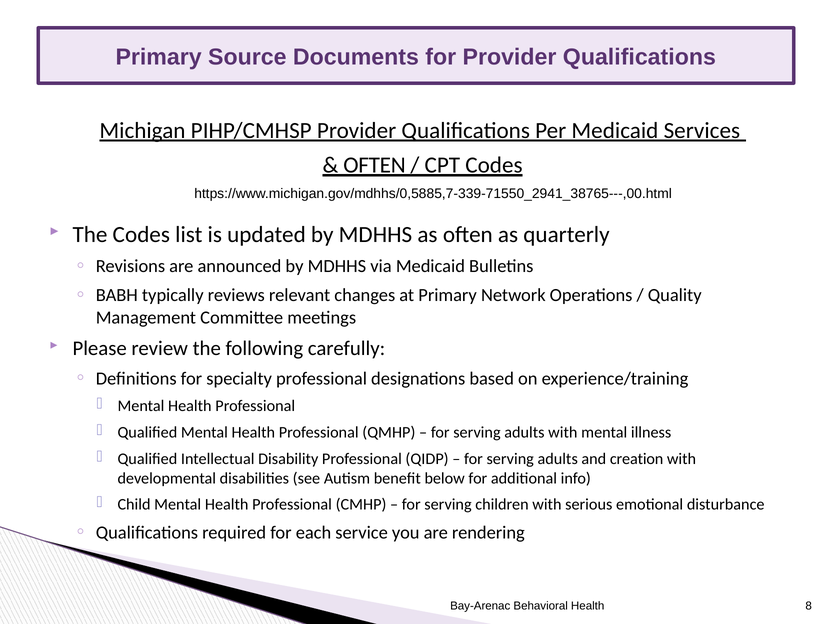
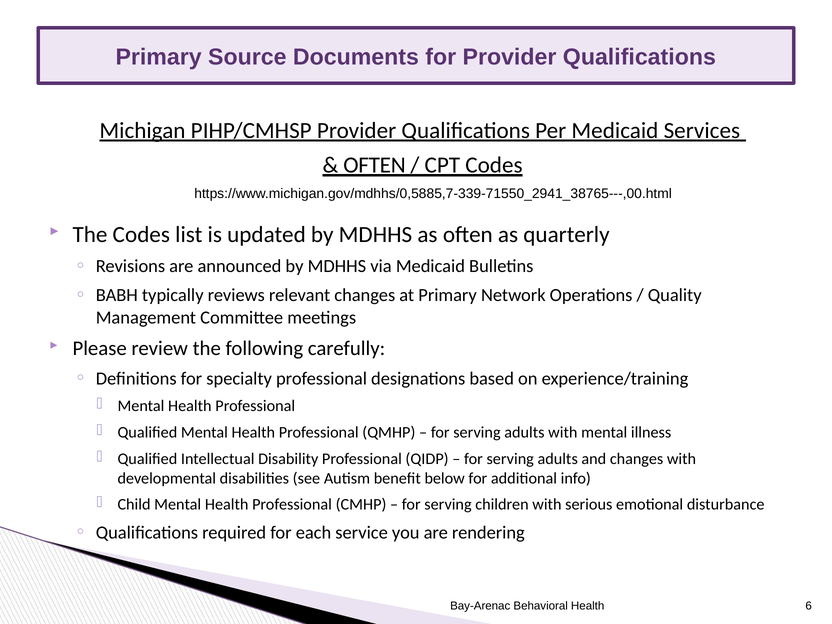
and creation: creation -> changes (637, 459)
8: 8 -> 6 (809, 606)
